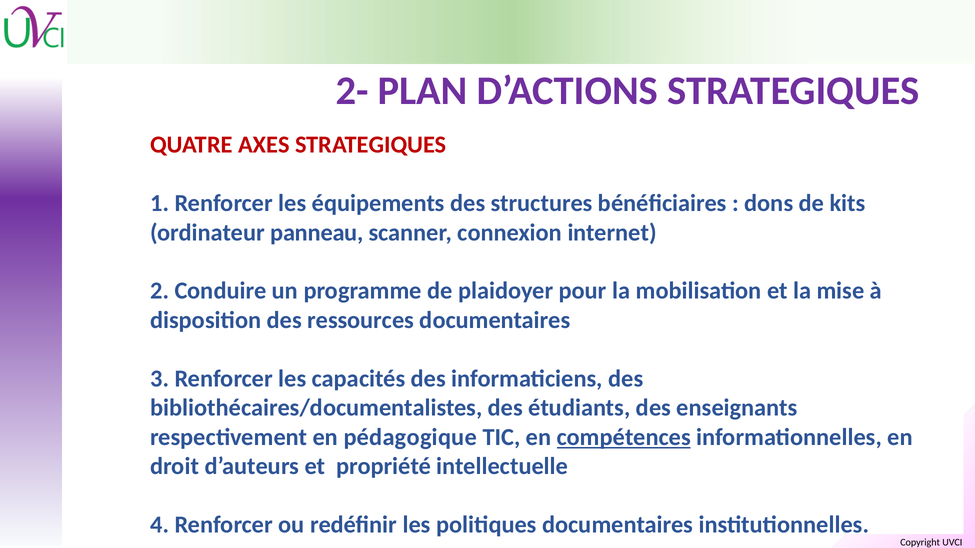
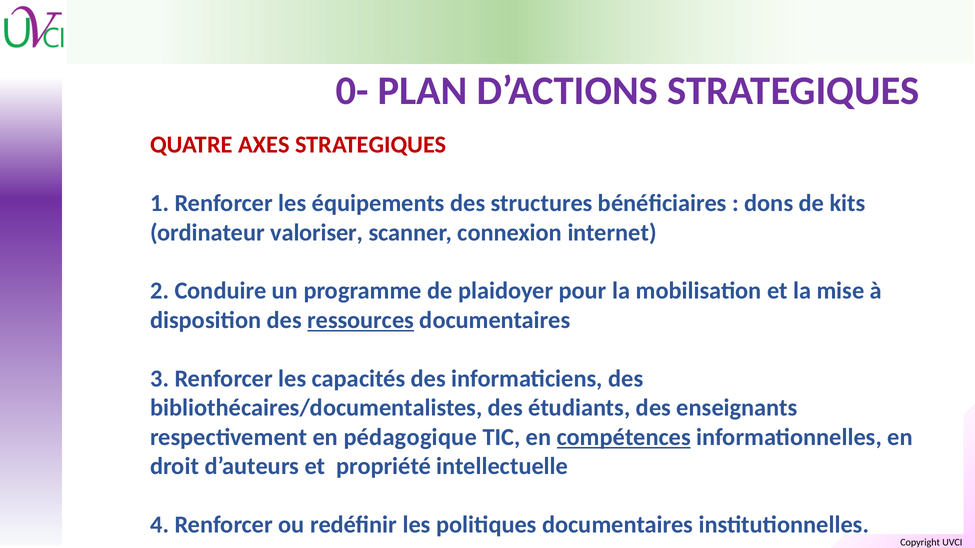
2-: 2- -> 0- (352, 91)
panneau: panneau -> valoriser (317, 233)
ressources underline: none -> present (361, 320)
